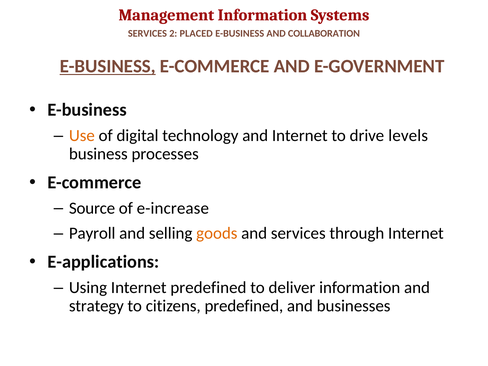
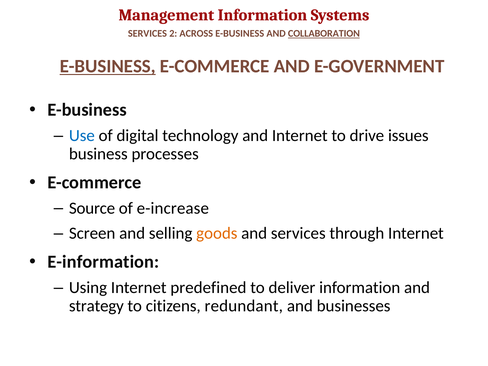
PLACED: PLACED -> ACROSS (196, 34)
COLLABORATION underline: none -> present (324, 34)
Use colour: orange -> blue (82, 136)
levels: levels -> issues (408, 136)
Payroll: Payroll -> Screen (92, 233)
E-applications: E-applications -> E-information (103, 262)
citizens predefined: predefined -> redundant (244, 306)
